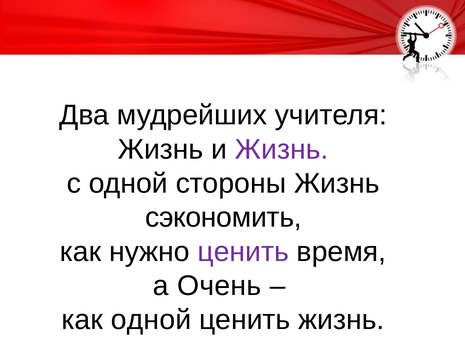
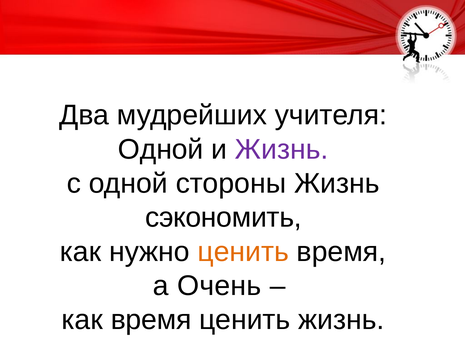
Жизнь: Жизнь -> Одной (161, 149)
ценить colour: purple -> orange (243, 251)
как одной: одной -> время (151, 320)
